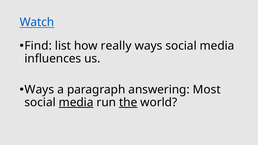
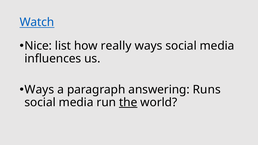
Find: Find -> Nice (38, 46)
Most: Most -> Runs (207, 90)
media underline: present -> none (76, 102)
